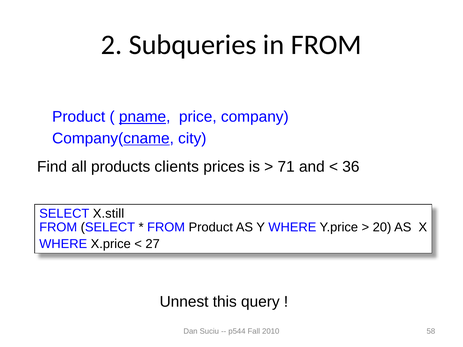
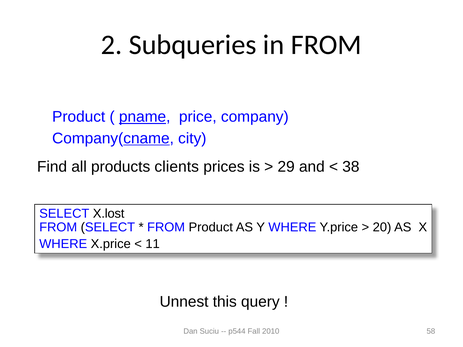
71: 71 -> 29 (286, 167)
36: 36 -> 38 (351, 167)
X.still: X.still -> X.lost (109, 214)
27: 27 -> 11 (153, 244)
